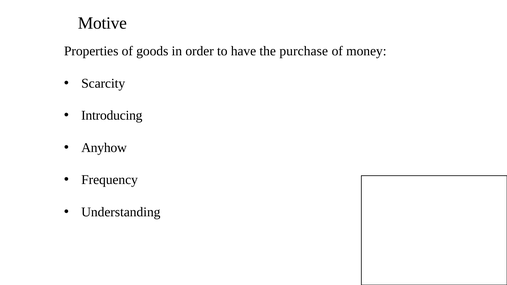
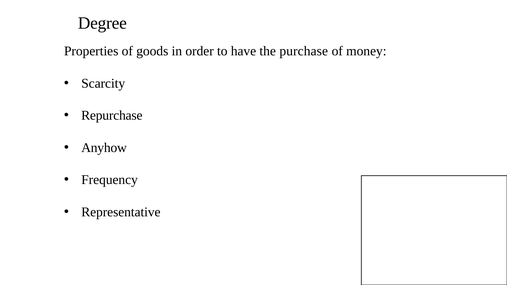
Motive: Motive -> Degree (102, 23)
Introducing: Introducing -> Repurchase (112, 116)
Understanding: Understanding -> Representative (121, 212)
